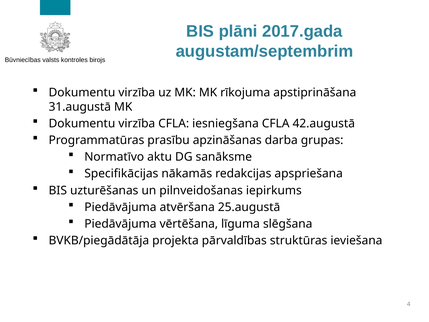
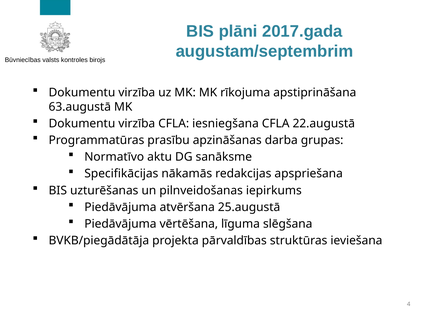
31.augustā: 31.augustā -> 63.augustā (80, 107)
42.augustā: 42.augustā -> 22.augustā (324, 123)
